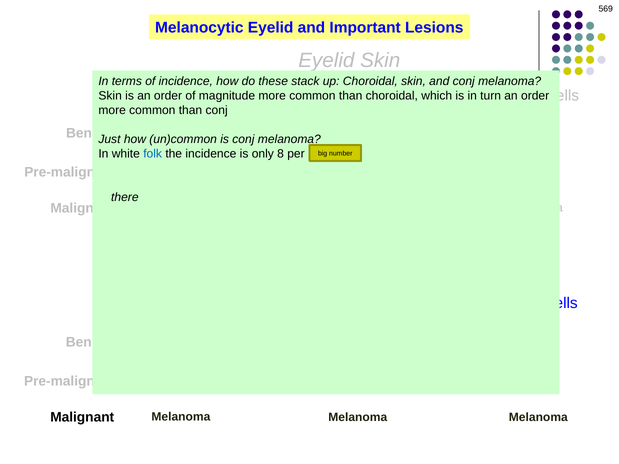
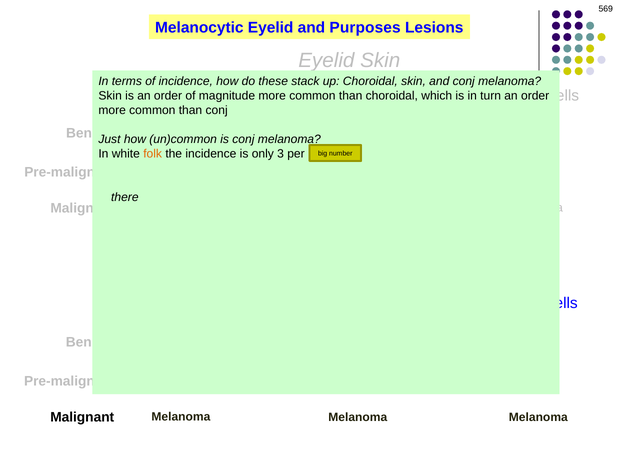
Important: Important -> Purposes (365, 28)
folk colour: blue -> orange (153, 154)
8: 8 -> 3 (281, 154)
